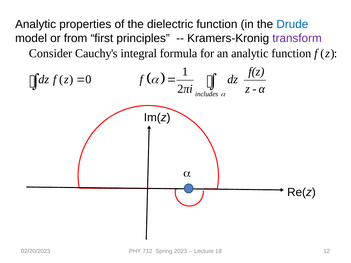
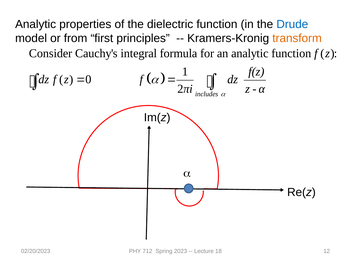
transform colour: purple -> orange (297, 38)
